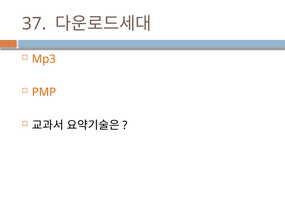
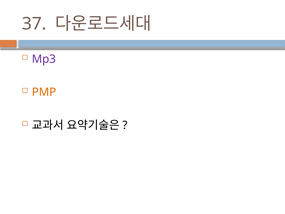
Mp3 colour: orange -> purple (44, 59)
